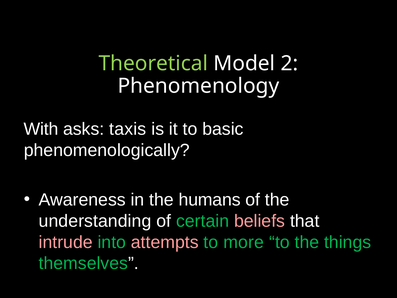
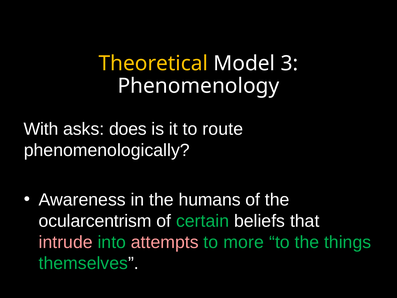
Theoretical colour: light green -> yellow (153, 63)
2: 2 -> 3 (289, 63)
taxis: taxis -> does (128, 129)
basic: basic -> route (223, 129)
understanding: understanding -> ocularcentrism (95, 221)
beliefs colour: pink -> white (260, 221)
